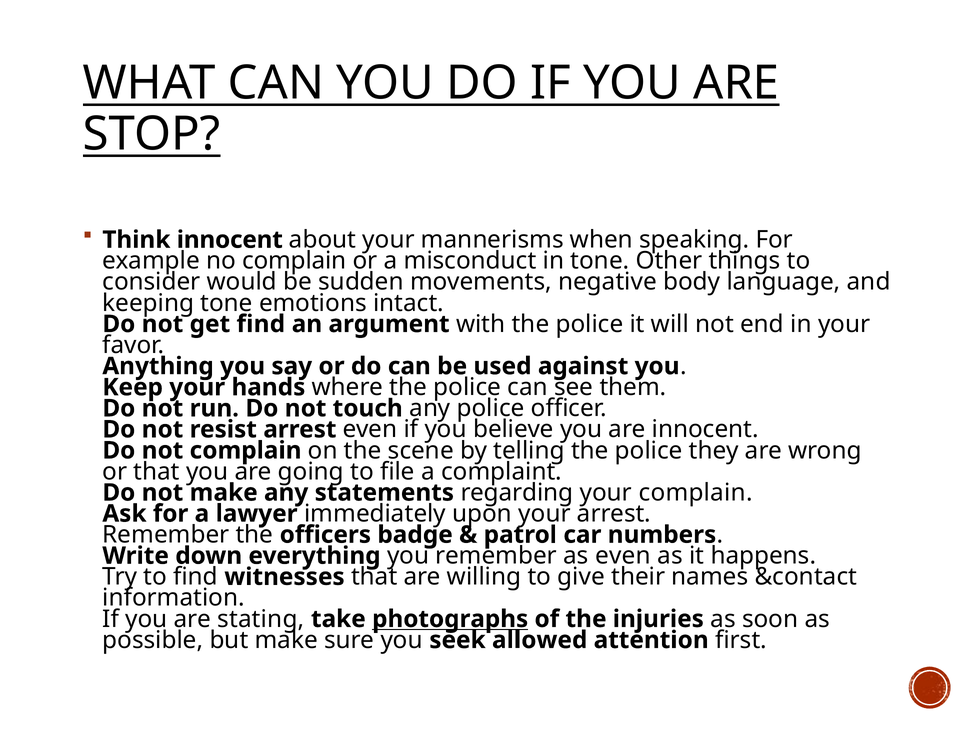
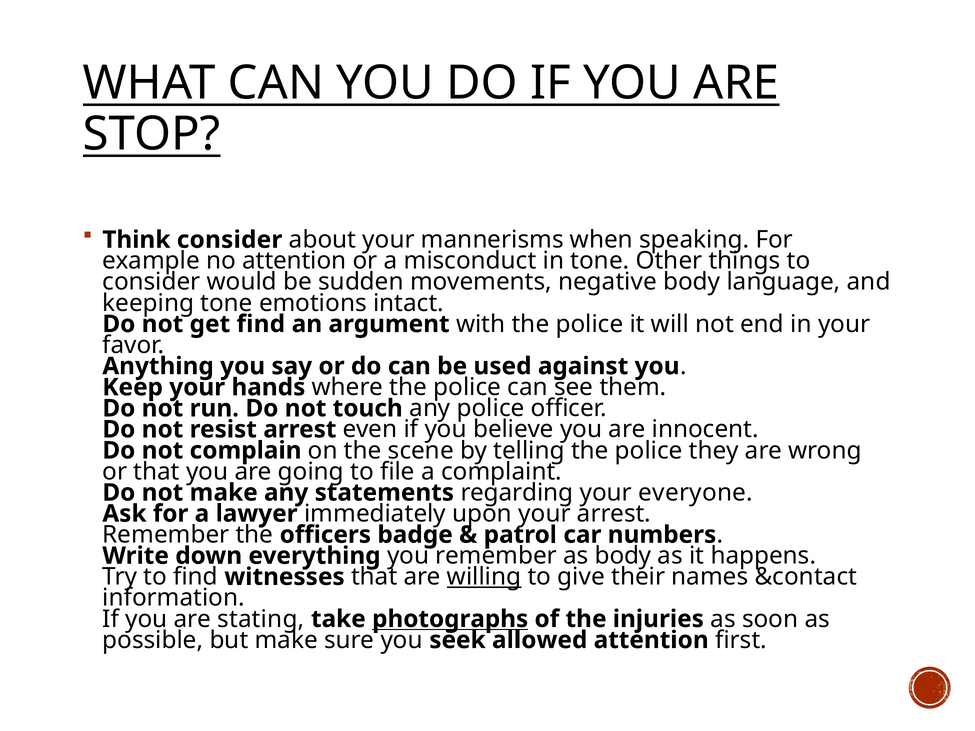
Think innocent: innocent -> consider (230, 240)
no complain: complain -> attention (294, 261)
your complain: complain -> everyone (696, 493)
as even: even -> body (623, 556)
willing underline: none -> present (484, 577)
